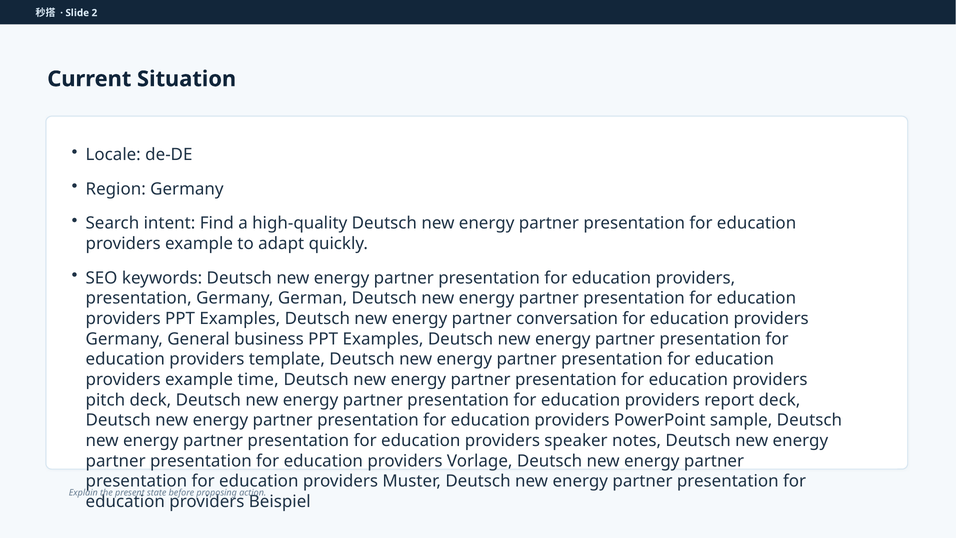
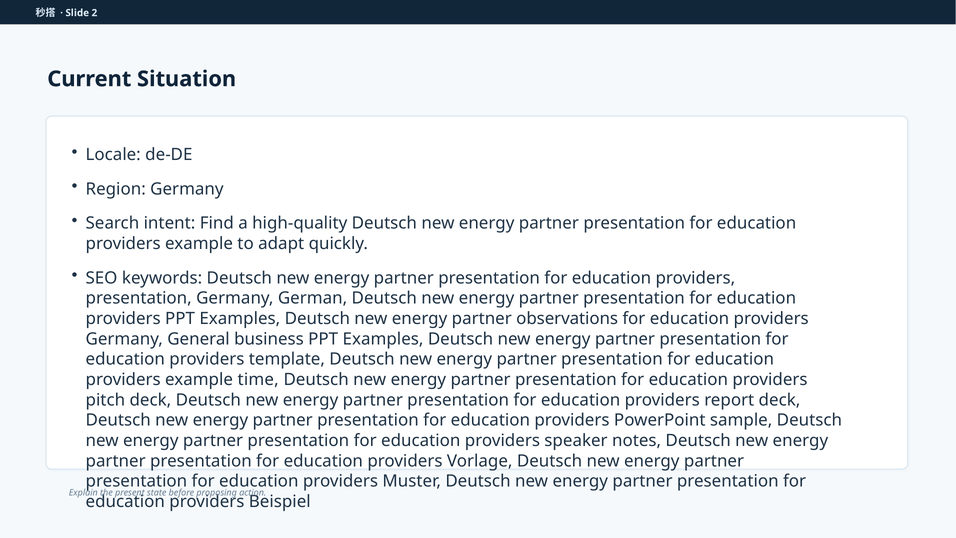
conversation: conversation -> observations (567, 318)
